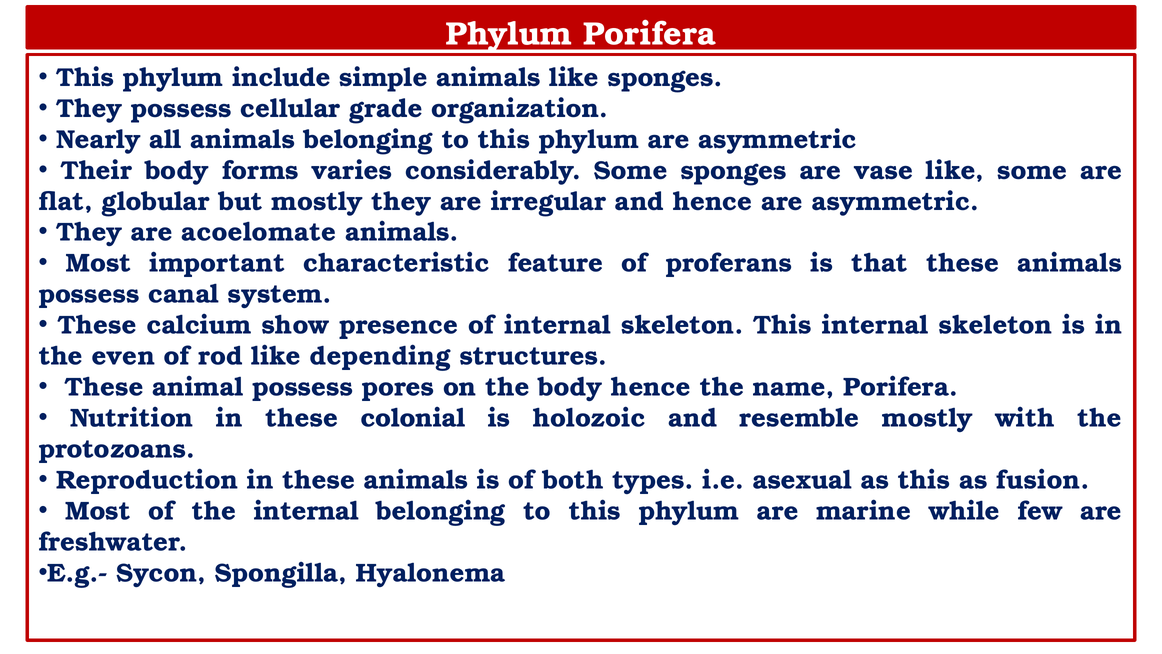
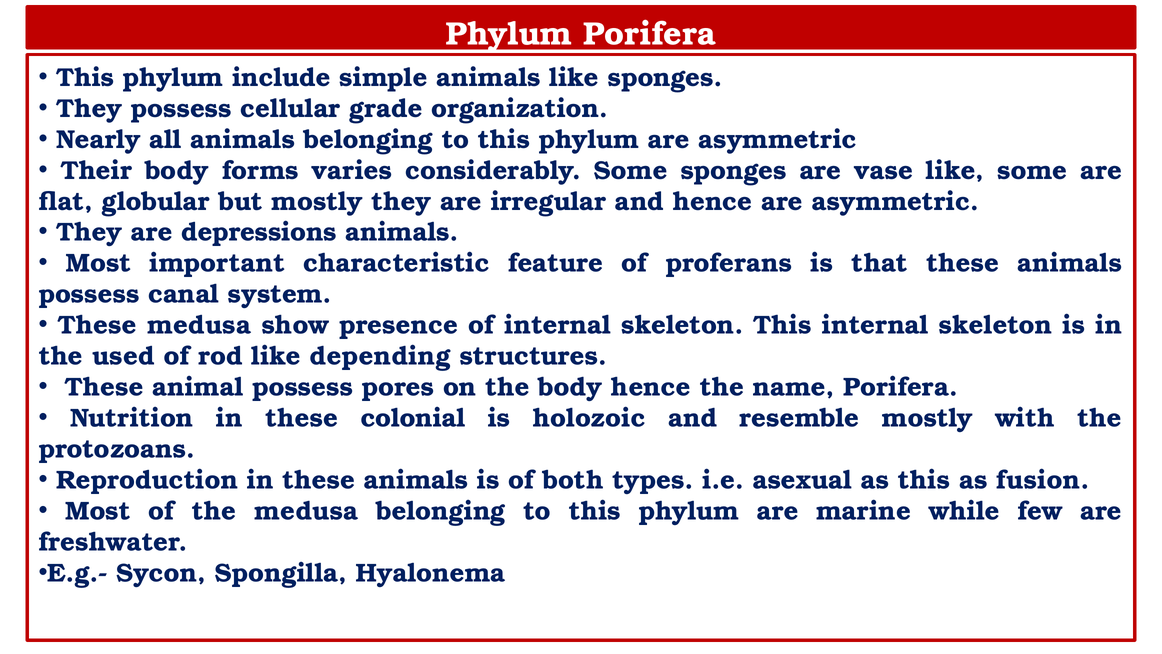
acoelomate: acoelomate -> depressions (259, 232)
These calcium: calcium -> medusa (199, 325)
even: even -> used (123, 356)
the internal: internal -> medusa (306, 511)
